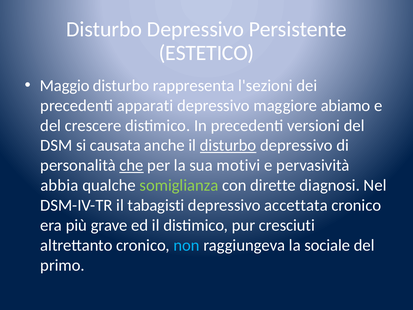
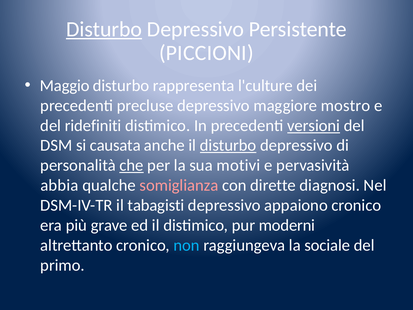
Disturbo underline: none -> present (104, 29)
ESTETICO: ESTETICO -> PICCIONI (206, 53)
l'sezioni: l'sezioni -> l'culture (266, 85)
apparati: apparati -> precluse (145, 105)
abiamo: abiamo -> mostro (345, 105)
crescere: crescere -> ridefiniti (93, 125)
versioni underline: none -> present (314, 125)
somiglianza colour: light green -> pink (179, 185)
accettata: accettata -> appaiono (296, 205)
cresciuti: cresciuti -> moderni (287, 225)
